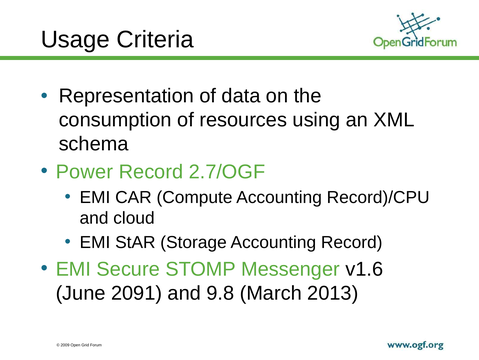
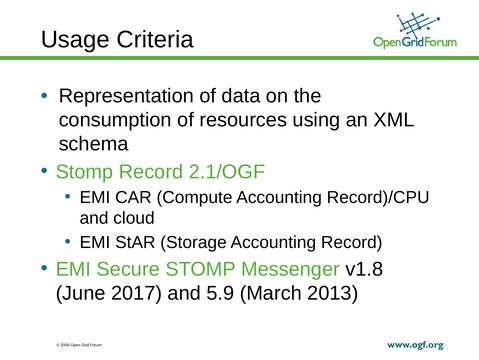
Power: Power -> Stomp (84, 171)
2.7/OGF: 2.7/OGF -> 2.1/OGF (227, 171)
v1.6: v1.6 -> v1.8 (364, 269)
2091: 2091 -> 2017 (137, 292)
9.8: 9.8 -> 5.9 (220, 292)
